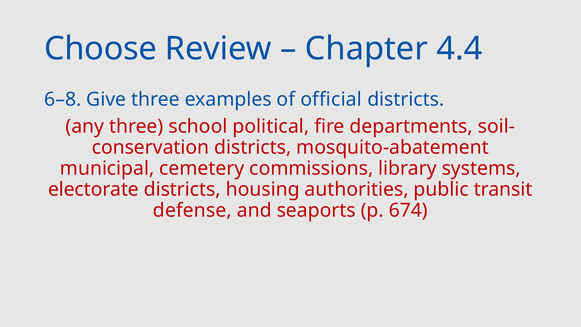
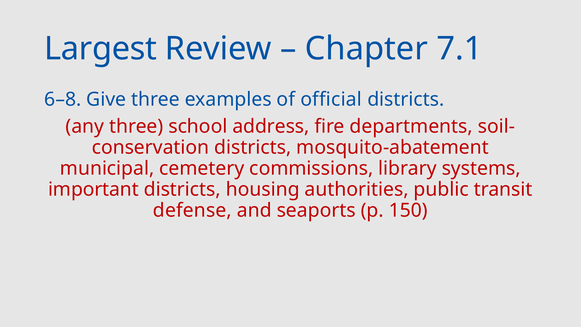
Choose: Choose -> Largest (101, 49)
4.4: 4.4 -> 7.1 (459, 49)
political: political -> address (271, 127)
electorate: electorate -> important (93, 189)
674: 674 -> 150 (408, 210)
